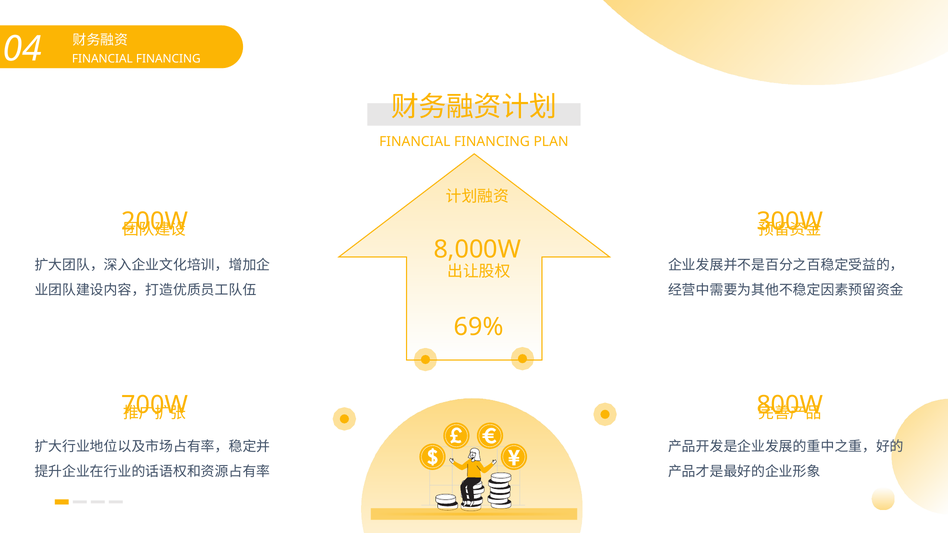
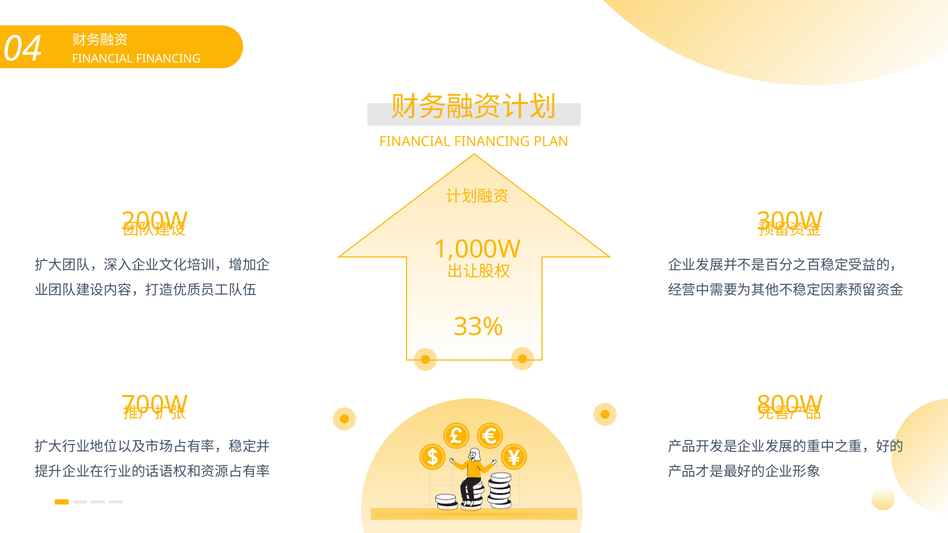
8,000W: 8,000W -> 1,000W (477, 250)
69%: 69% -> 33% (479, 327)
